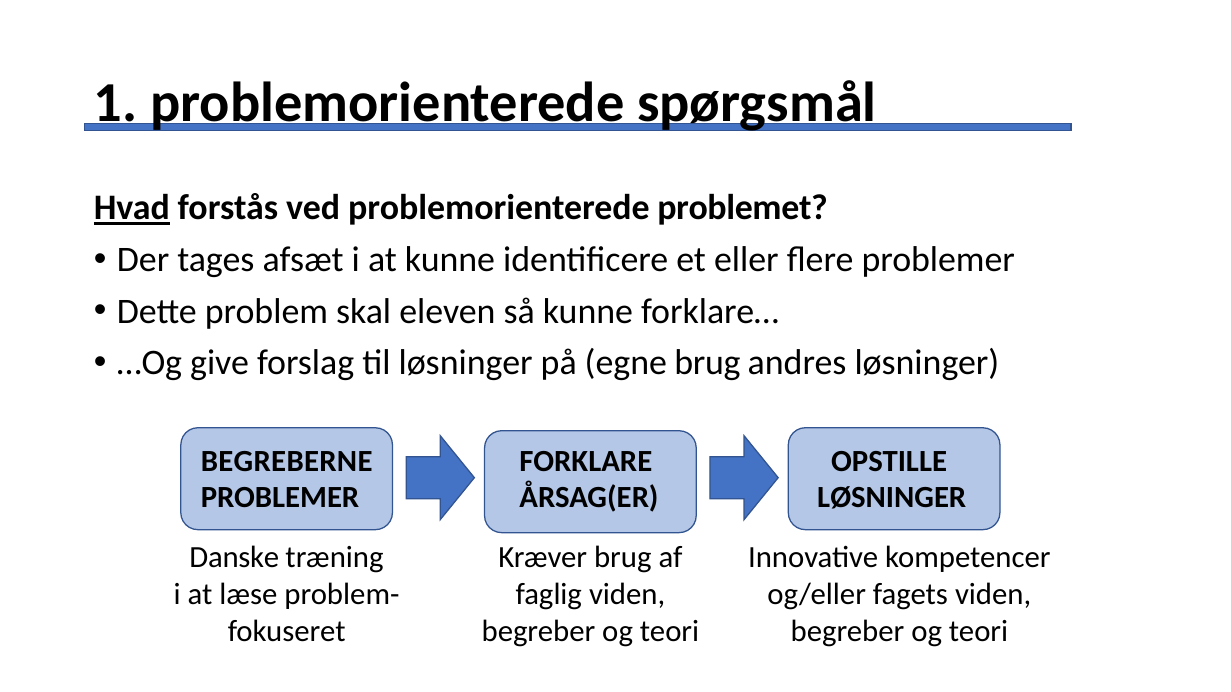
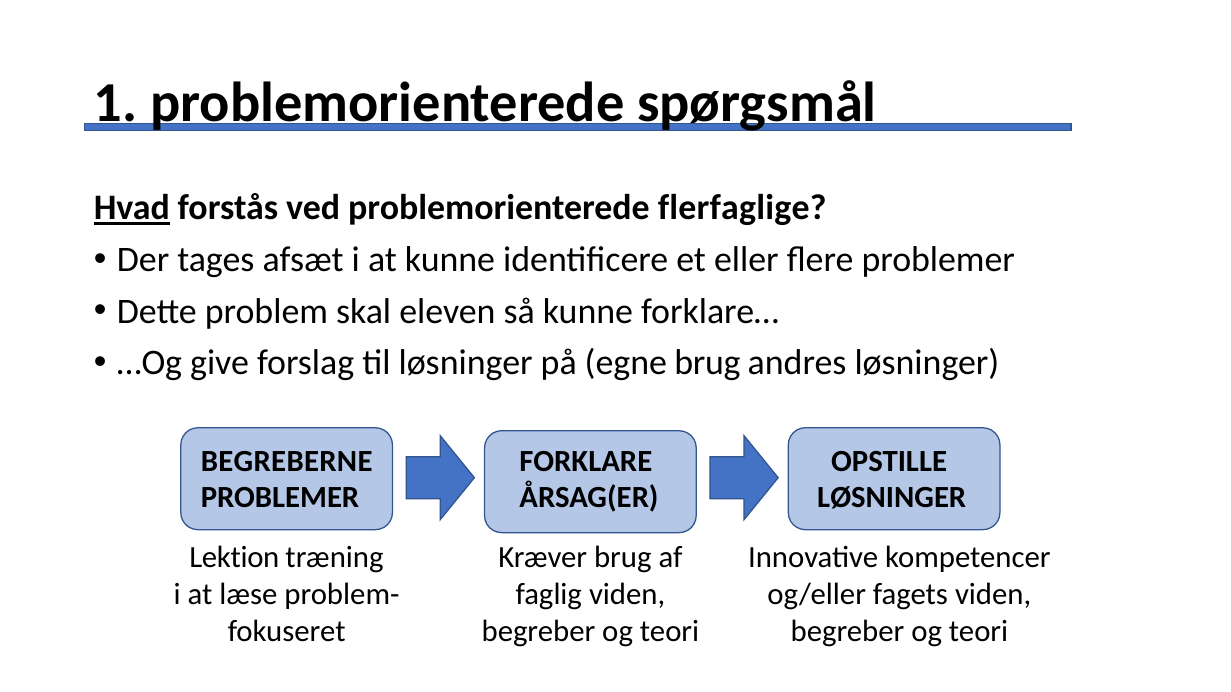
problemet: problemet -> flerfaglige (742, 208)
Danske: Danske -> Lektion (234, 558)
